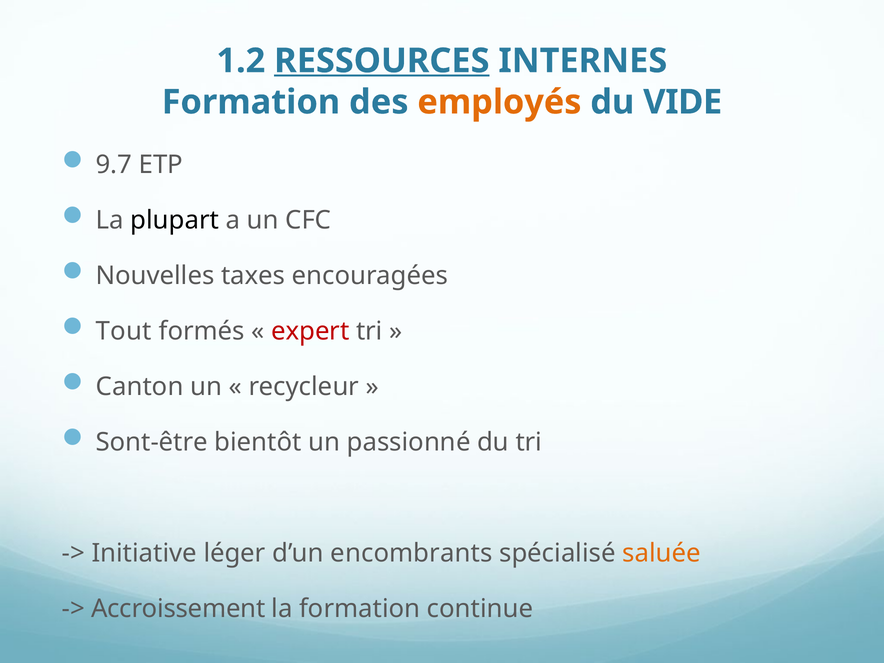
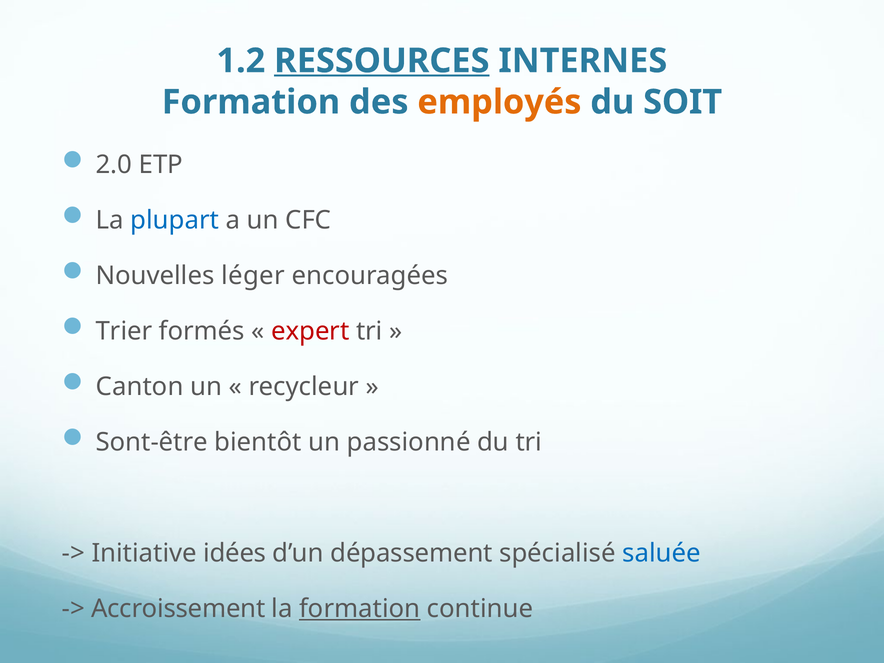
VIDE: VIDE -> SOIT (683, 102)
9.7: 9.7 -> 2.0 (114, 165)
plupart colour: black -> blue (175, 220)
taxes: taxes -> léger (253, 276)
Tout: Tout -> Trier (124, 331)
léger: léger -> idées (235, 553)
encombrants: encombrants -> dépassement (412, 553)
saluée colour: orange -> blue (662, 553)
formation underline: none -> present (360, 609)
